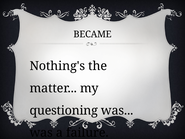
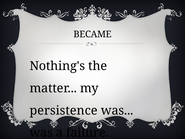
questioning: questioning -> persistence (64, 110)
